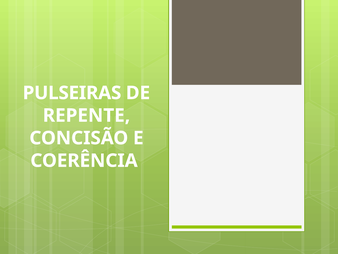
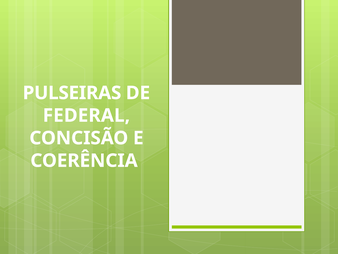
REPENTE: REPENTE -> FEDERAL (86, 115)
